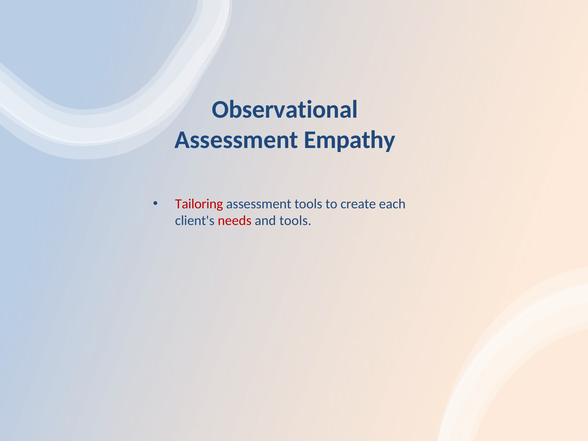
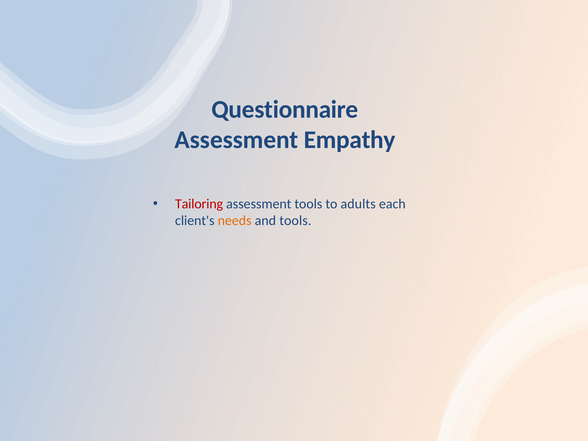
Observational: Observational -> Questionnaire (285, 109)
create: create -> adults (358, 204)
needs colour: red -> orange (235, 221)
